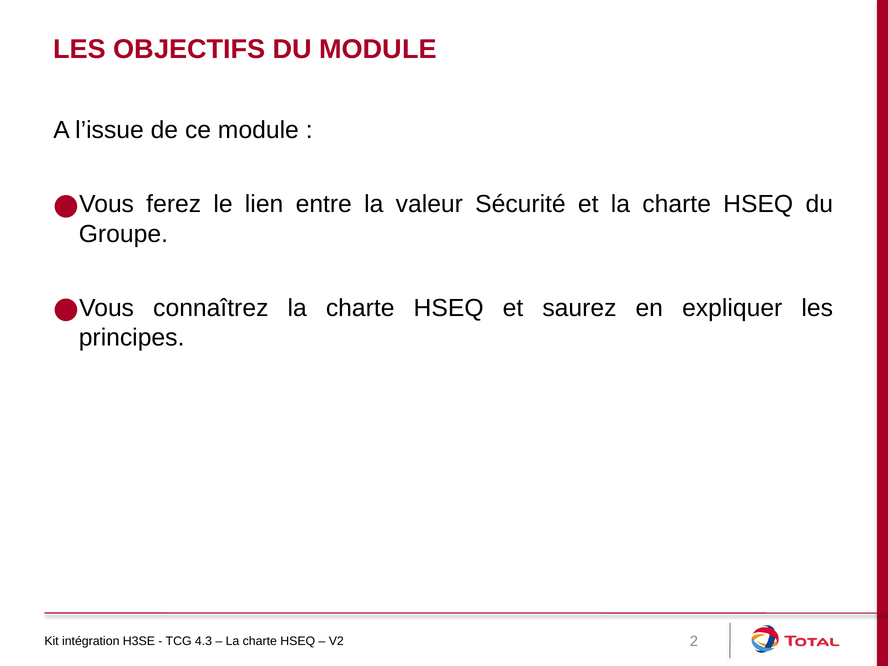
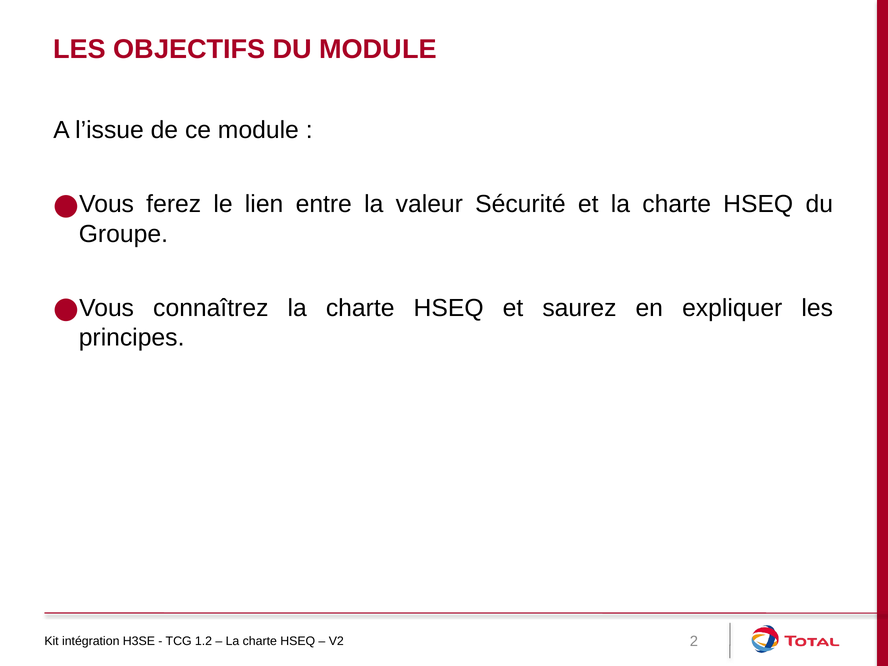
4.3: 4.3 -> 1.2 (203, 641)
